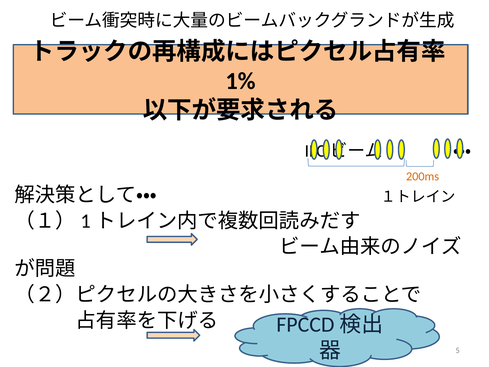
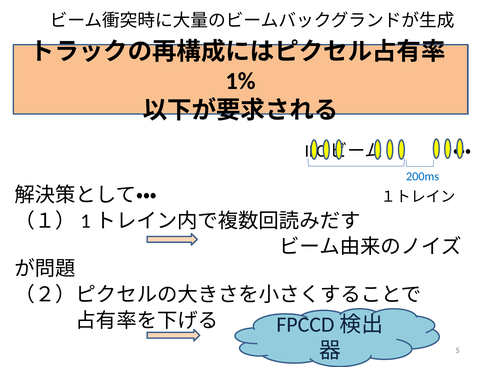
200ms colour: orange -> blue (423, 176)
